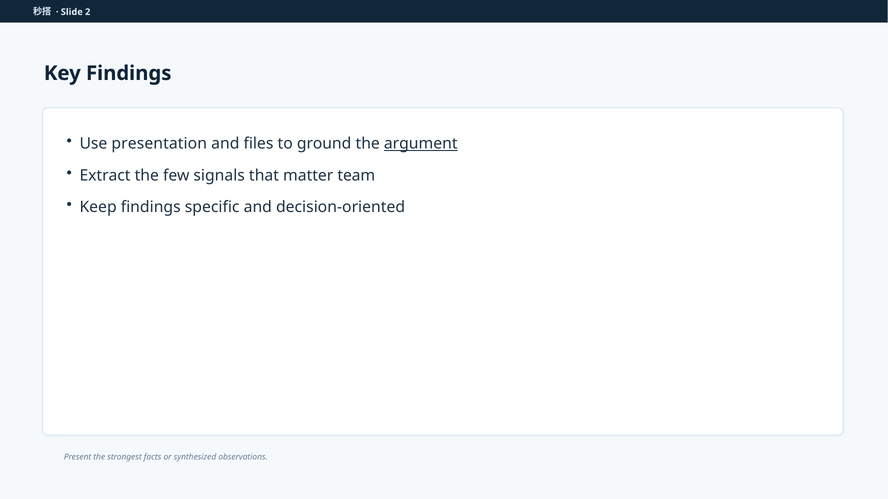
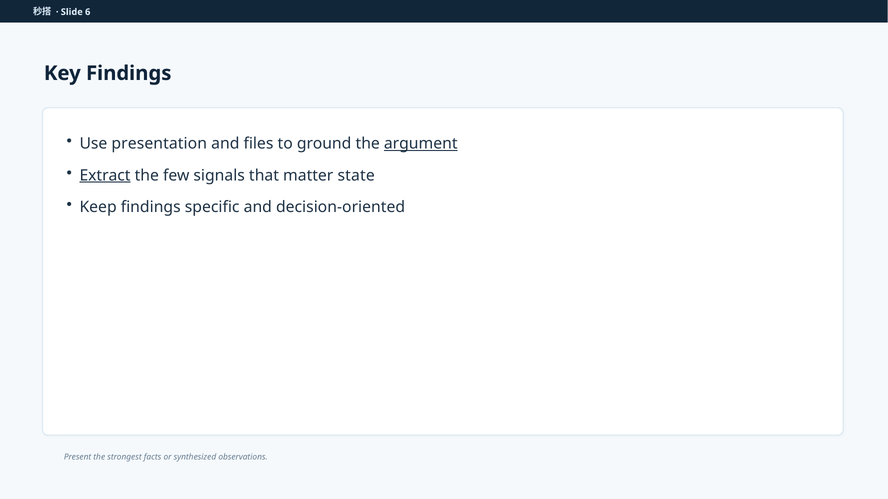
2: 2 -> 6 (88, 12)
Extract underline: none -> present (105, 176)
team: team -> state (356, 176)
